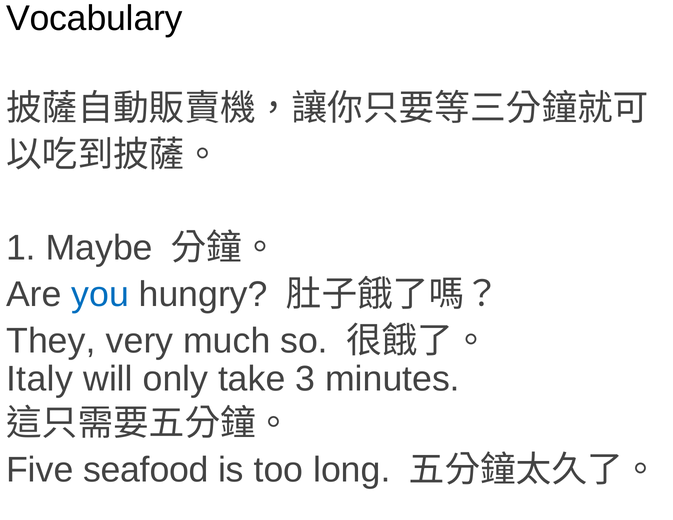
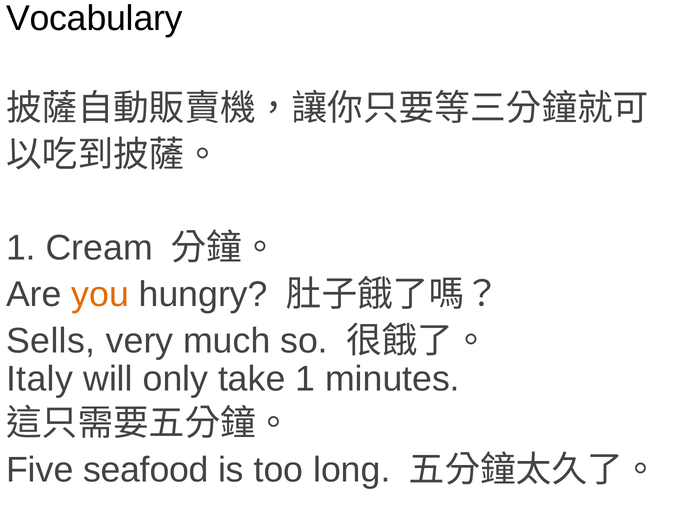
Maybe: Maybe -> Cream (99, 248)
you colour: blue -> orange (100, 295)
They: They -> Sells (51, 341)
take 3: 3 -> 1 (305, 379)
